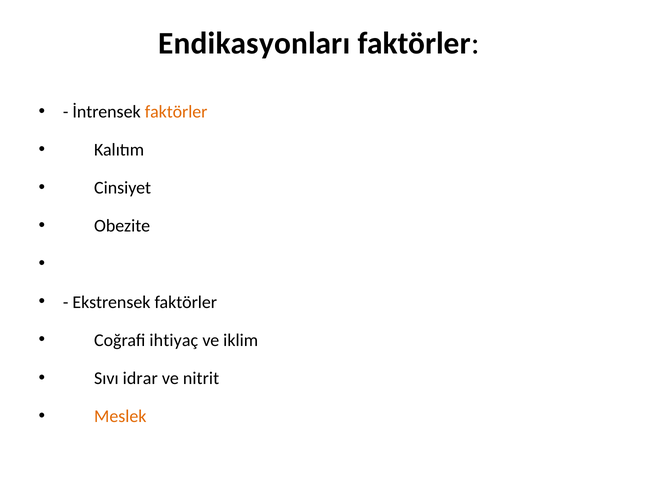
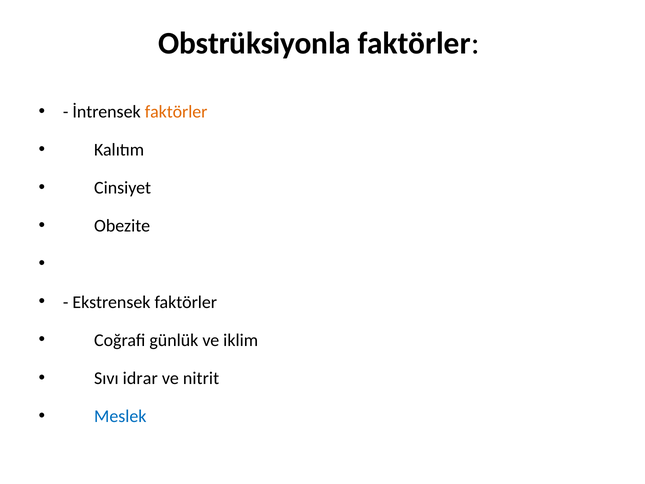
Endikasyonları: Endikasyonları -> Obstrüksiyonla (255, 44)
ihtiyaç: ihtiyaç -> günlük (174, 340)
Meslek colour: orange -> blue (120, 416)
